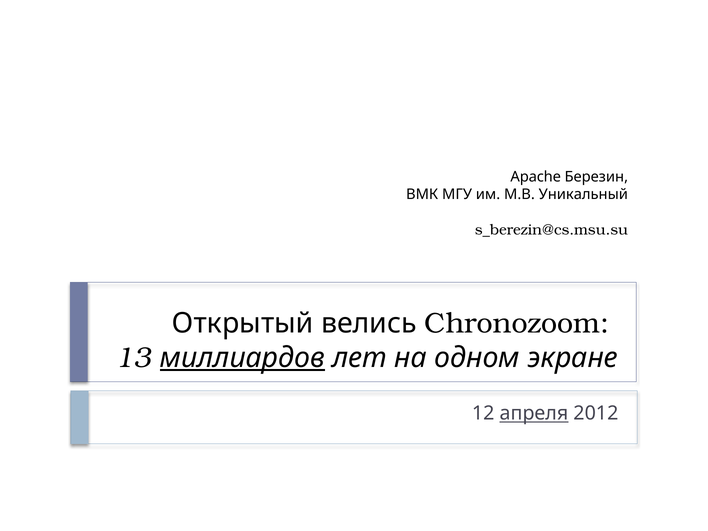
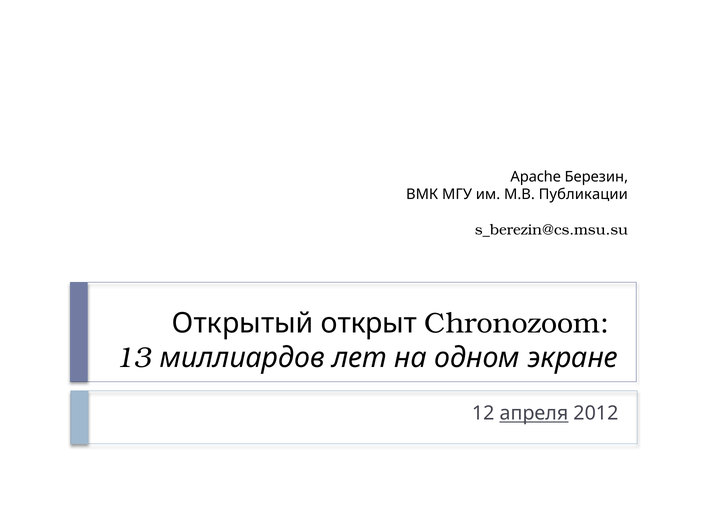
Уникальный: Уникальный -> Публикации (583, 195)
велись: велись -> открыт (369, 323)
миллиардов underline: present -> none (242, 358)
